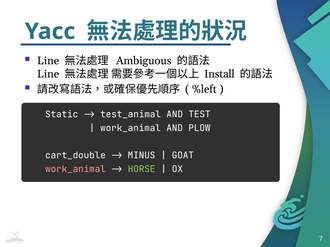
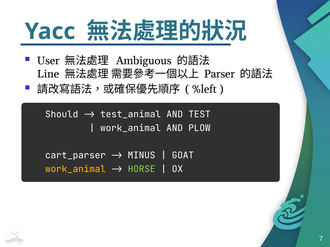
Line: Line -> User (48, 61)
Install: Install -> Parser (219, 74)
Static: Static -> Should (62, 114)
cart_double: cart_double -> cart_parser (75, 156)
work_animal colour: pink -> yellow (75, 170)
